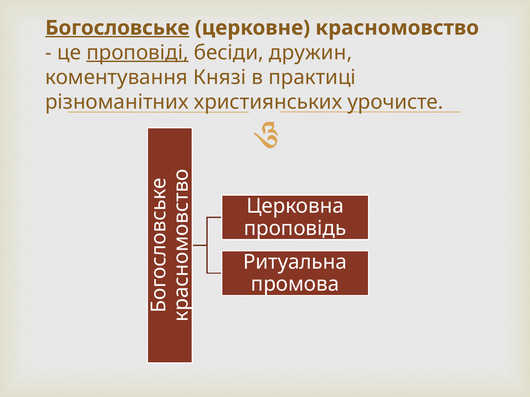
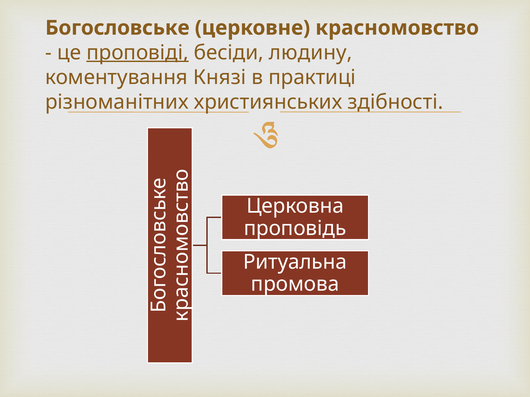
Богословське underline: present -> none (117, 28)
дружин: дружин -> людину (311, 53)
урочисте: урочисте -> здібності (395, 102)
